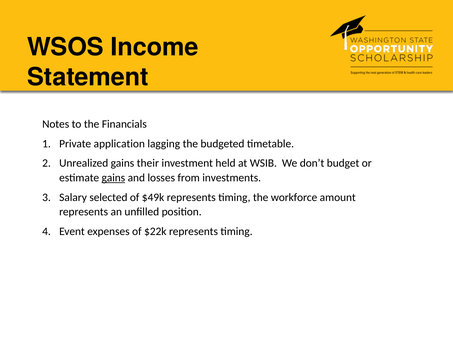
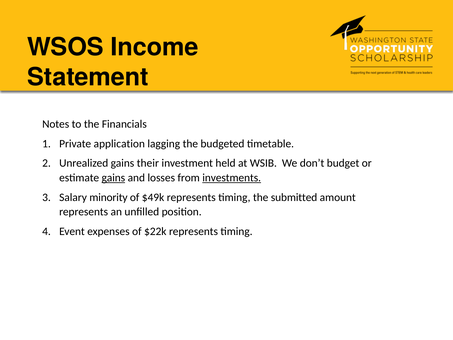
investments underline: none -> present (232, 178)
selected: selected -> minority (108, 197)
workforce: workforce -> submitted (294, 197)
